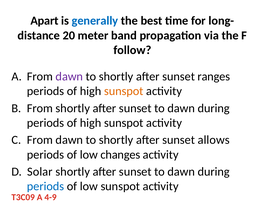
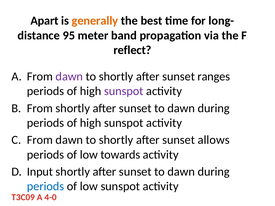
generally colour: blue -> orange (95, 21)
20: 20 -> 95 (69, 35)
follow: follow -> reflect (132, 50)
sunspot colour: orange -> purple (124, 91)
changes: changes -> towards (120, 155)
Solar: Solar -> Input (40, 172)
4-9: 4-9 -> 4-0 (50, 197)
